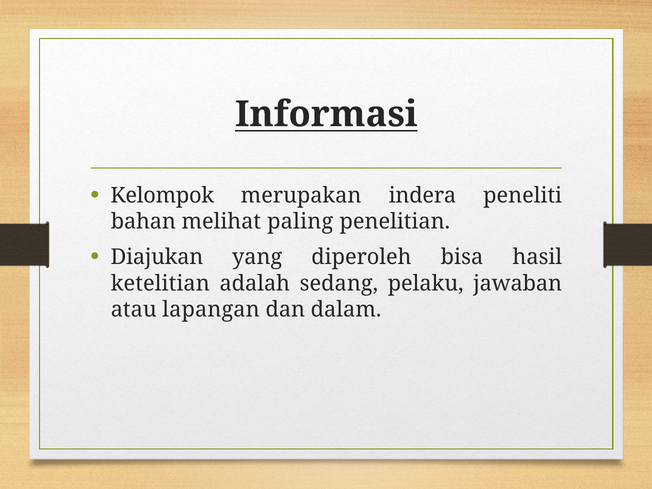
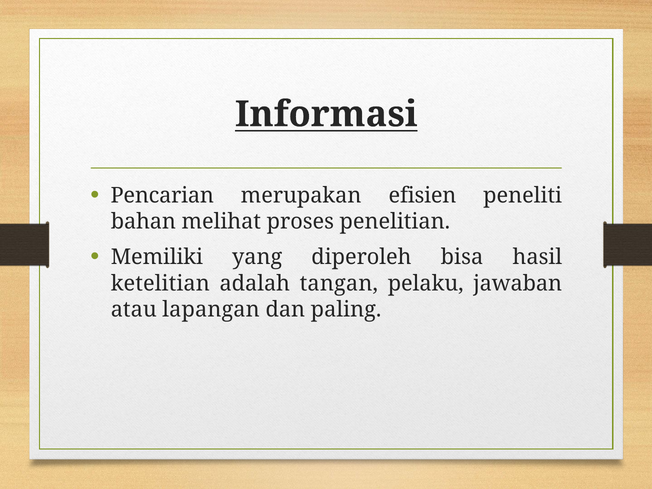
Kelompok: Kelompok -> Pencarian (162, 195)
indera: indera -> efisien (422, 195)
paling: paling -> proses (300, 221)
Diajukan: Diajukan -> Memiliki (157, 257)
sedang: sedang -> tangan (339, 283)
dalam: dalam -> paling (346, 309)
